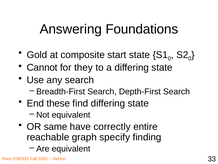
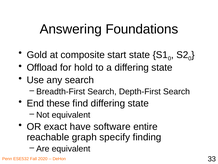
Cannot: Cannot -> Offload (42, 67)
they: they -> hold (83, 67)
same: same -> exact (56, 126)
correctly: correctly -> software (112, 126)
